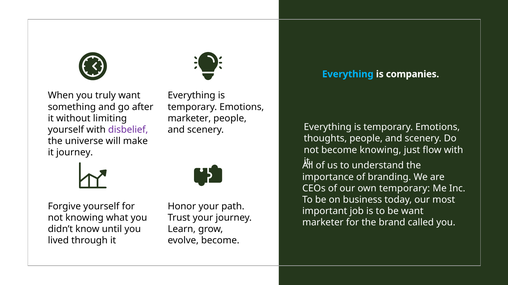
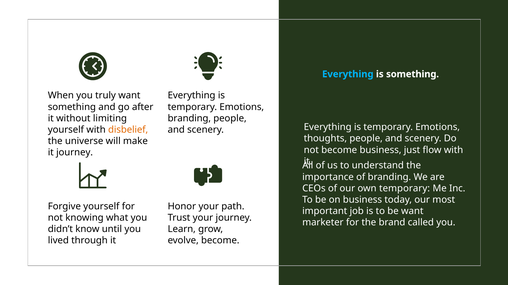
is companies: companies -> something (413, 74)
marketer: marketer -> branding (189, 119)
disbelief colour: purple -> orange (128, 130)
become knowing: knowing -> business (381, 150)
